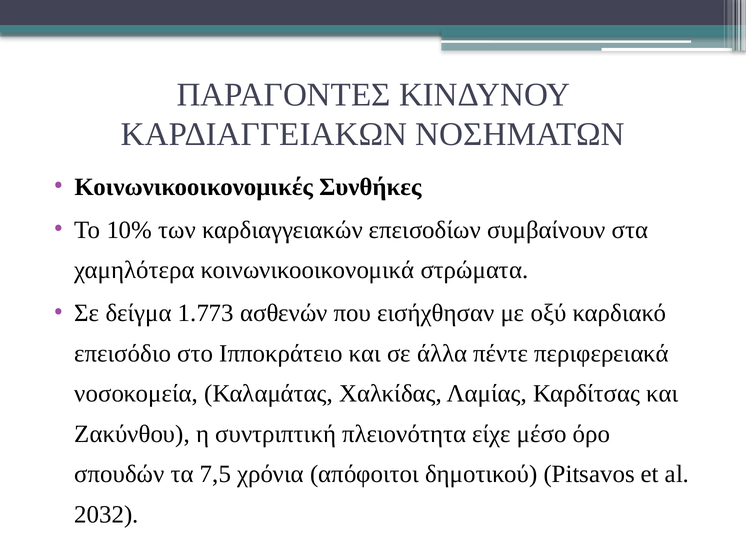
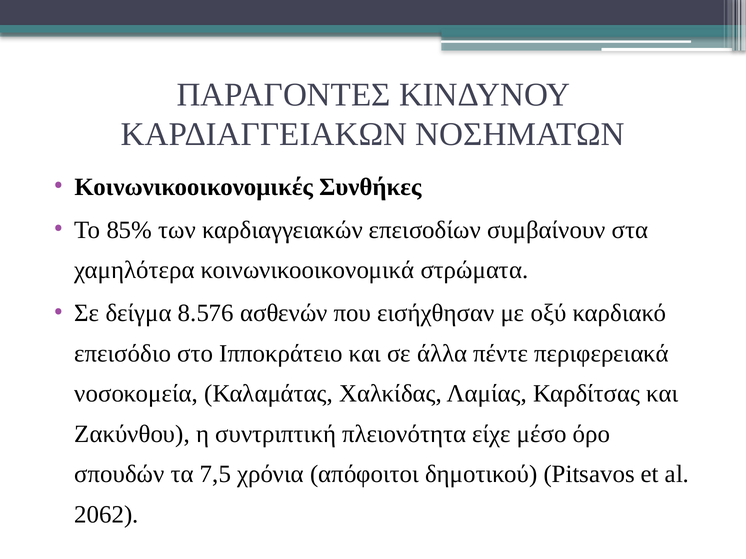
10%: 10% -> 85% (129, 230)
1.773: 1.773 -> 8.576 (206, 314)
2032: 2032 -> 2062 (107, 515)
